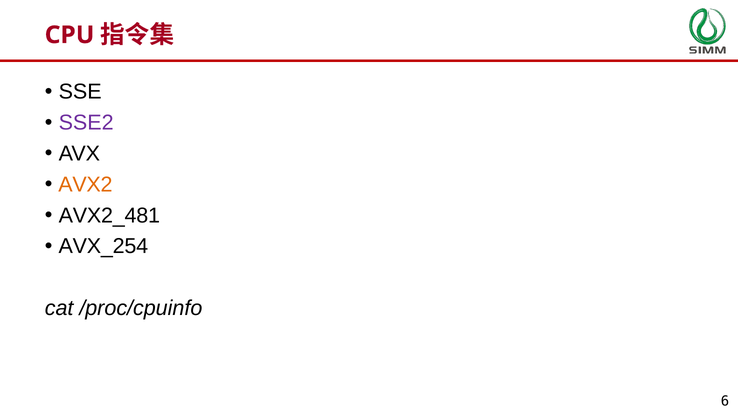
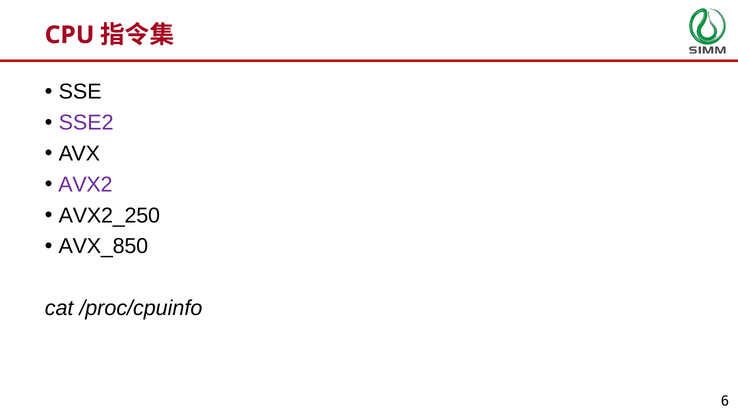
AVX2 colour: orange -> purple (85, 185)
AVX2_481: AVX2_481 -> AVX2_250 (109, 215)
AVX_254: AVX_254 -> AVX_850 (103, 246)
